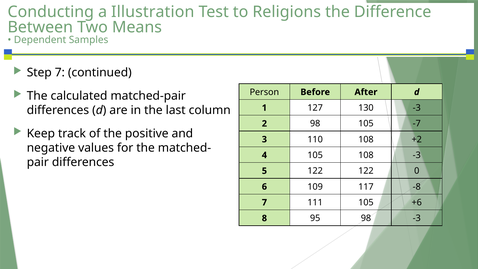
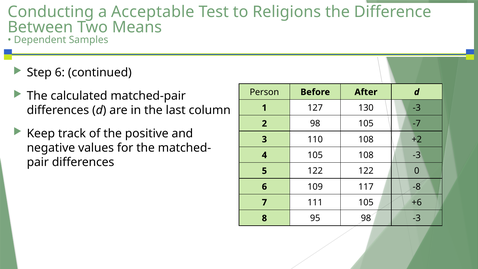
Illustration: Illustration -> Acceptable (153, 12)
Step 7: 7 -> 6 (60, 73)
